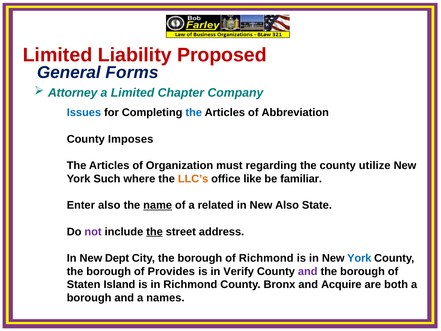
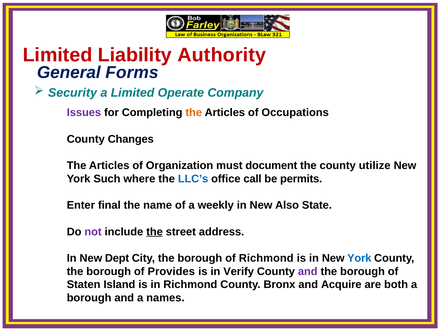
Proposed: Proposed -> Authority (222, 55)
Attorney: Attorney -> Security (73, 93)
Chapter: Chapter -> Operate (181, 93)
Issues colour: blue -> purple (84, 112)
the colour: blue -> orange (194, 112)
Abbreviation: Abbreviation -> Occupations (295, 112)
Imposes: Imposes -> Changes (131, 139)
regarding: regarding -> document (271, 165)
LLC’s colour: orange -> blue (193, 179)
like: like -> call (253, 179)
familiar: familiar -> permits (301, 179)
Enter also: also -> final (109, 205)
name underline: present -> none (158, 205)
related: related -> weekly (216, 205)
